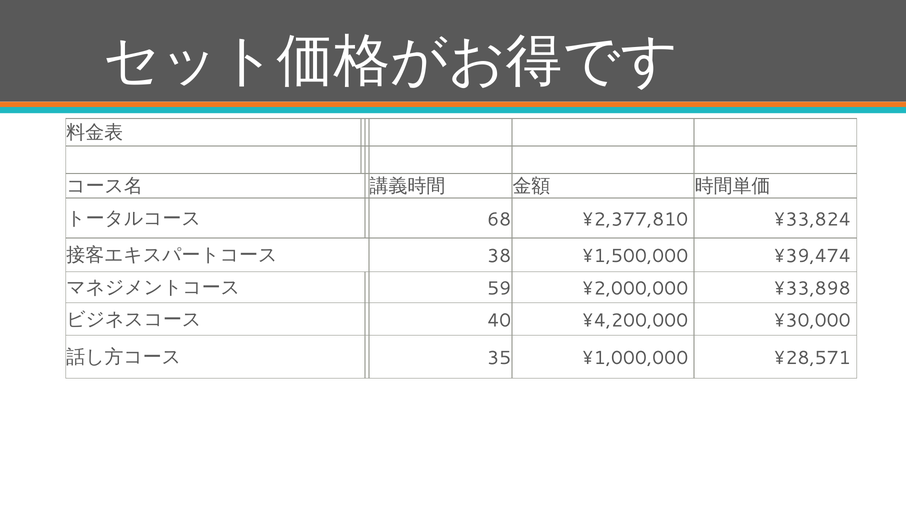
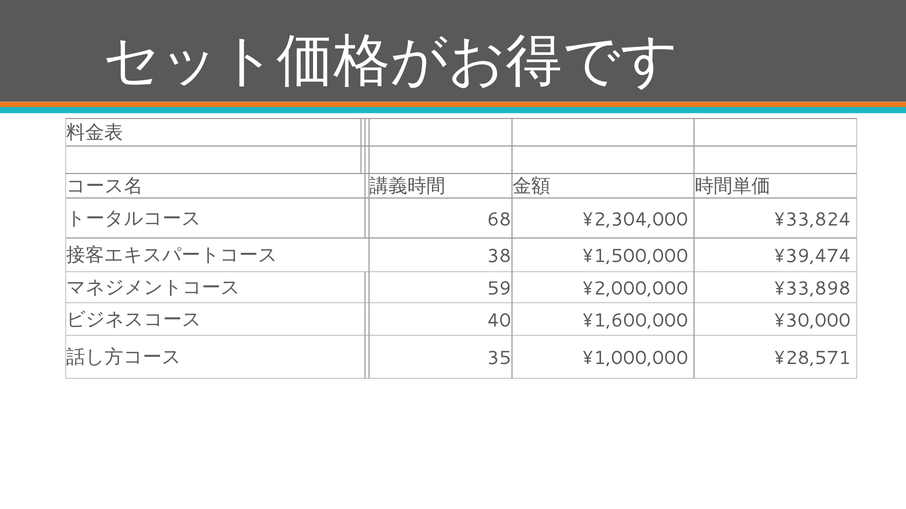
¥2,377,810: ¥2,377,810 -> ¥2,304,000 (635, 220)
¥4,200,000: ¥4,200,000 -> ¥1,600,000 (635, 321)
